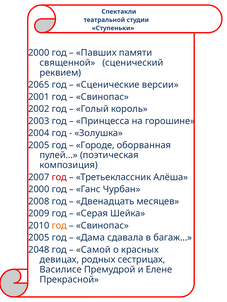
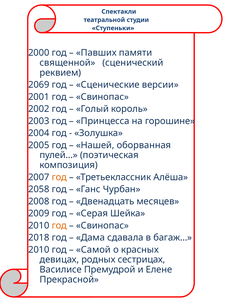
2065: 2065 -> 2069 (39, 85)
Городе: Городе -> Нашей (95, 145)
год colour: red -> orange (59, 178)
2000: 2000 -> 2058 (39, 190)
2005: 2005 -> 2018 (39, 238)
2048: 2048 -> 2010 (39, 250)
